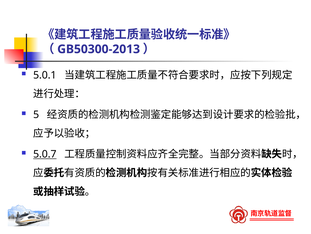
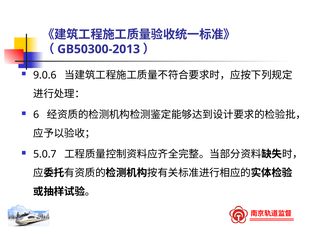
5.0.1: 5.0.1 -> 9.0.6 (45, 75)
5: 5 -> 6 (36, 114)
5.0.7 underline: present -> none (45, 154)
